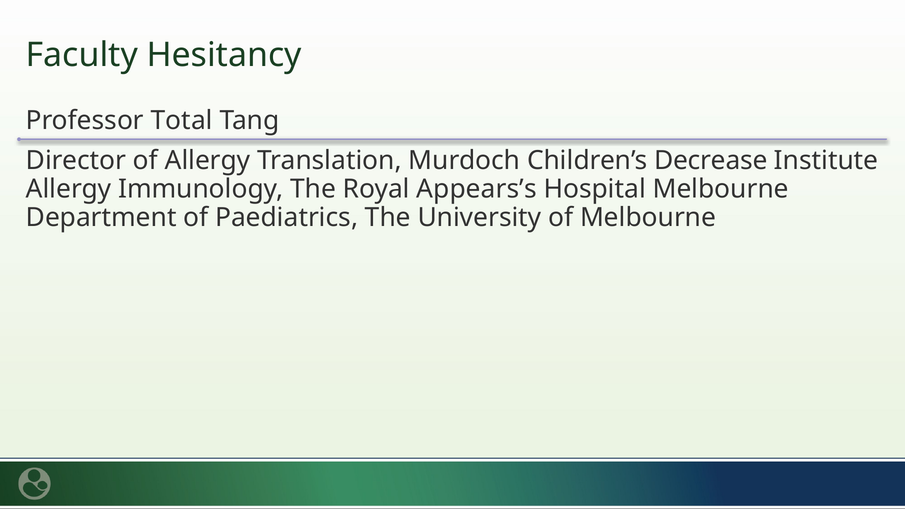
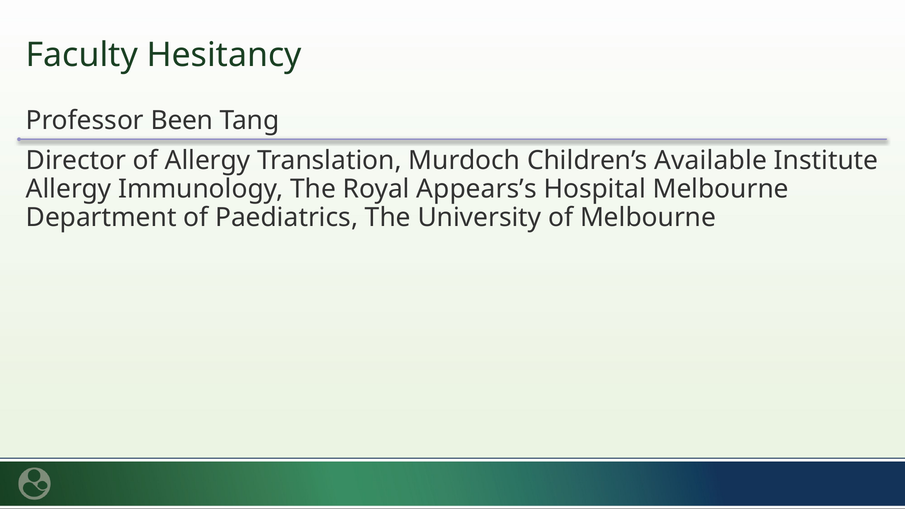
Total: Total -> Been (182, 120)
Decrease: Decrease -> Available (711, 161)
